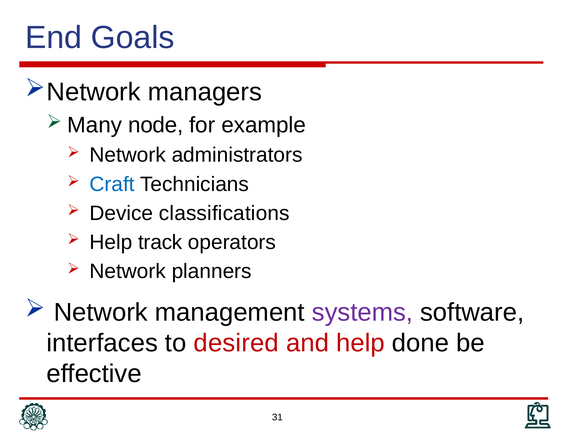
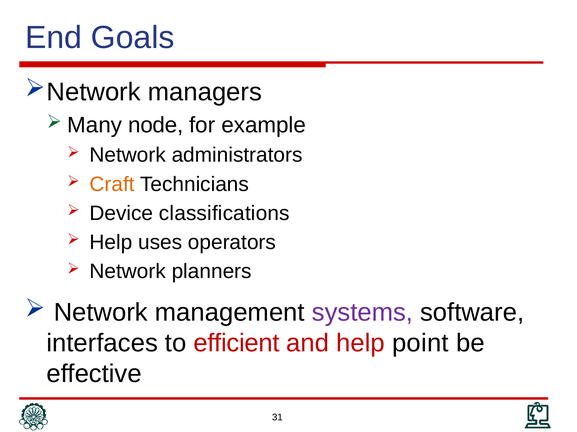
Craft colour: blue -> orange (112, 184)
track: track -> uses (160, 243)
desired: desired -> efficient (236, 344)
done: done -> point (420, 344)
